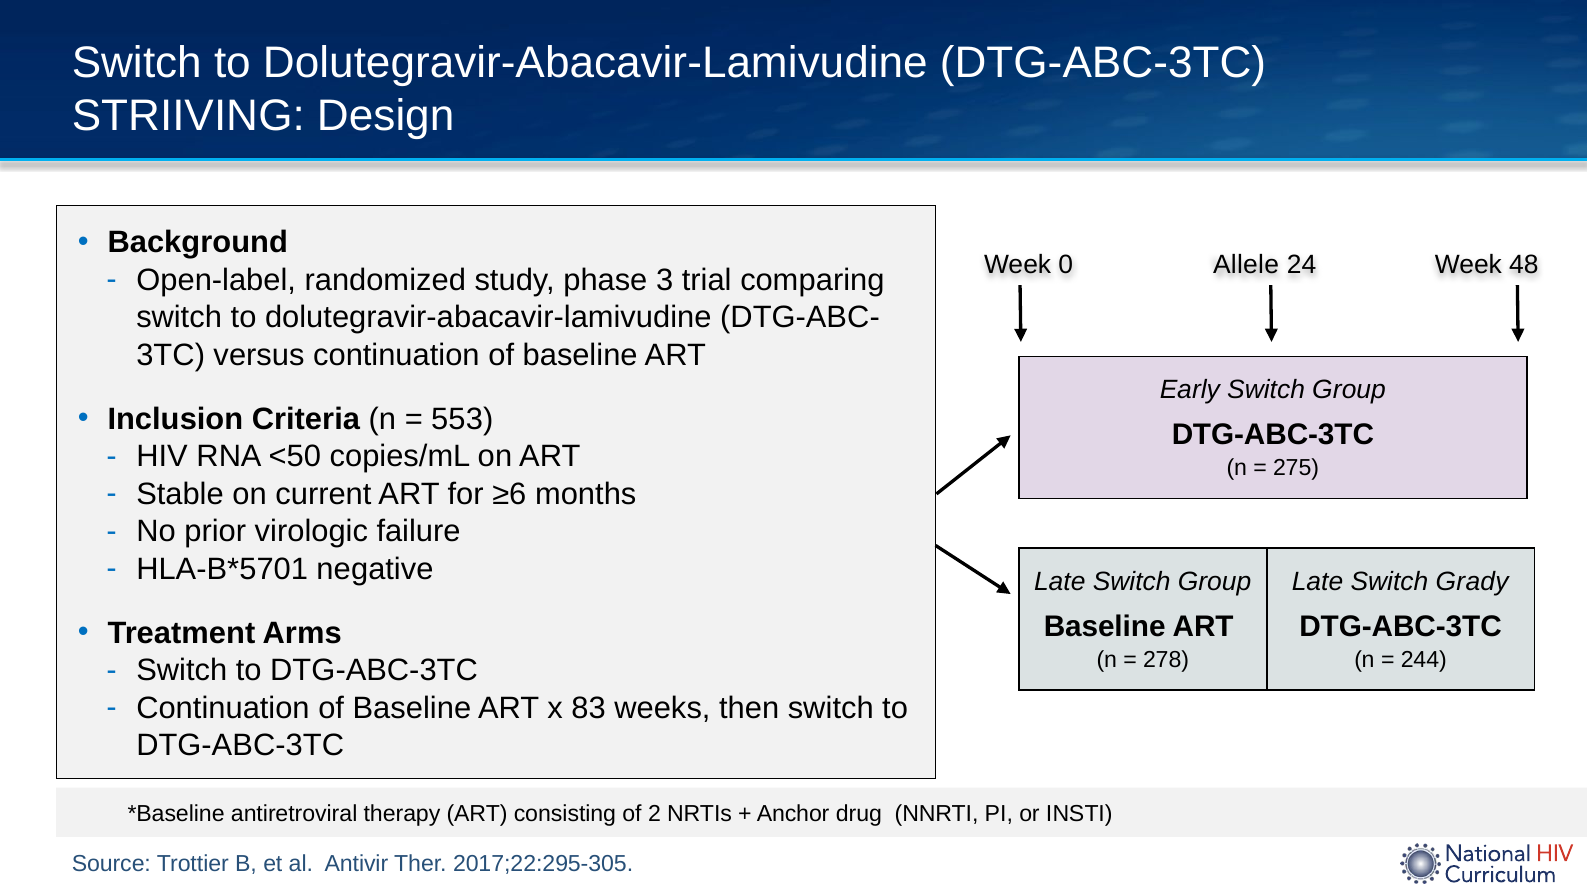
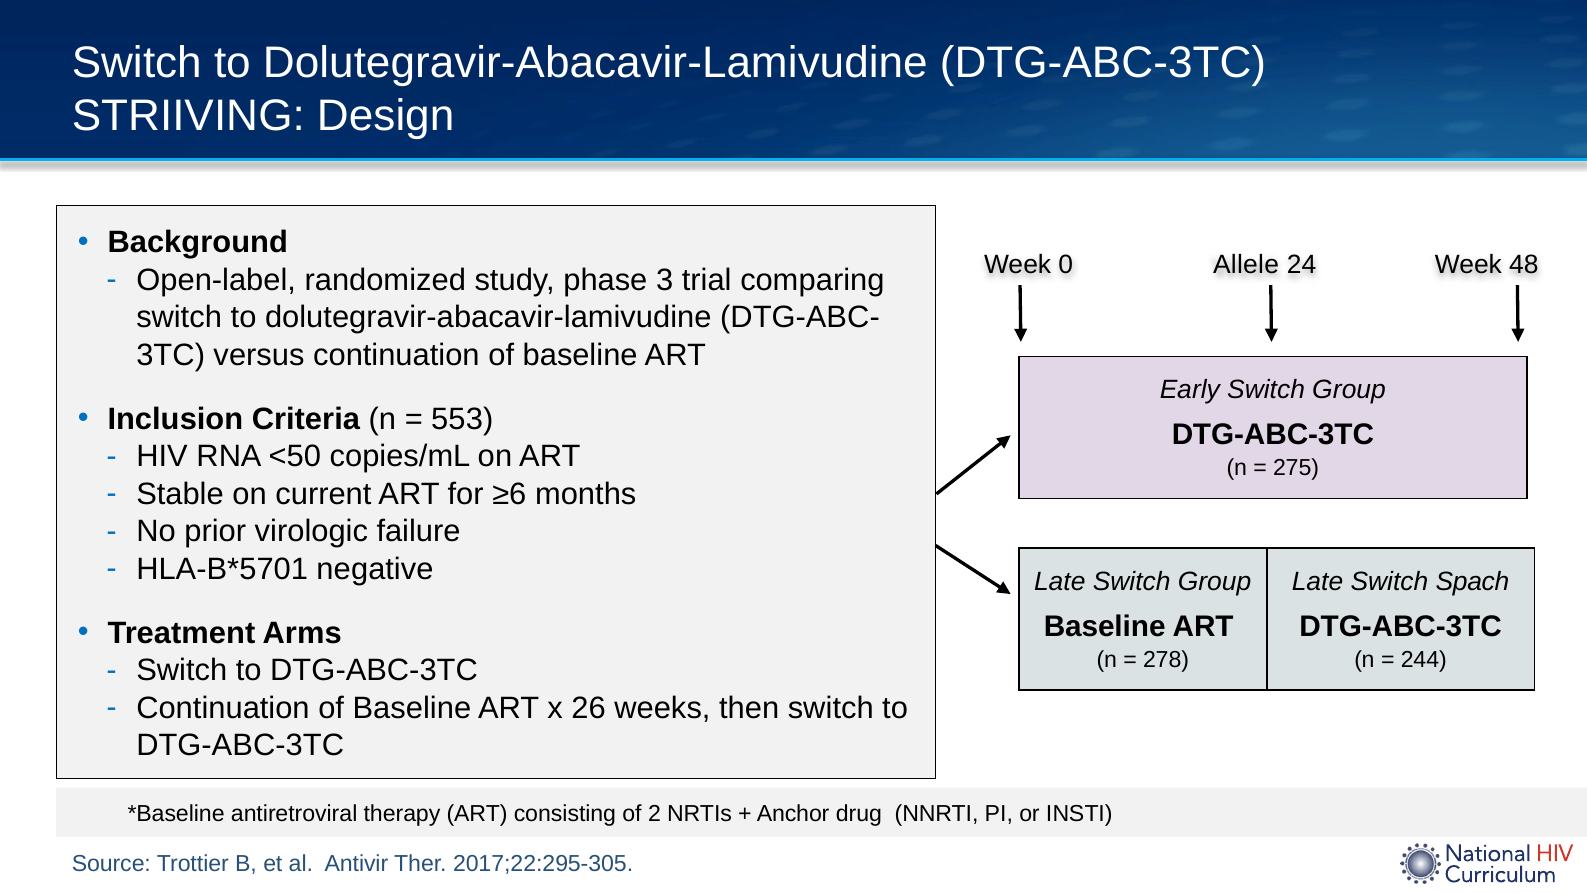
Grady: Grady -> Spach (1472, 582)
83: 83 -> 26 (589, 708)
